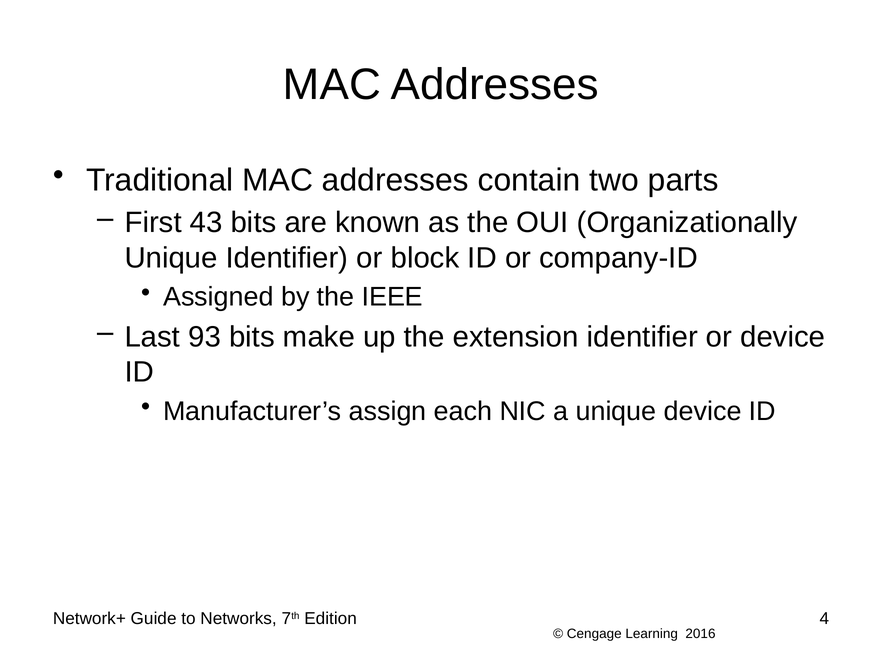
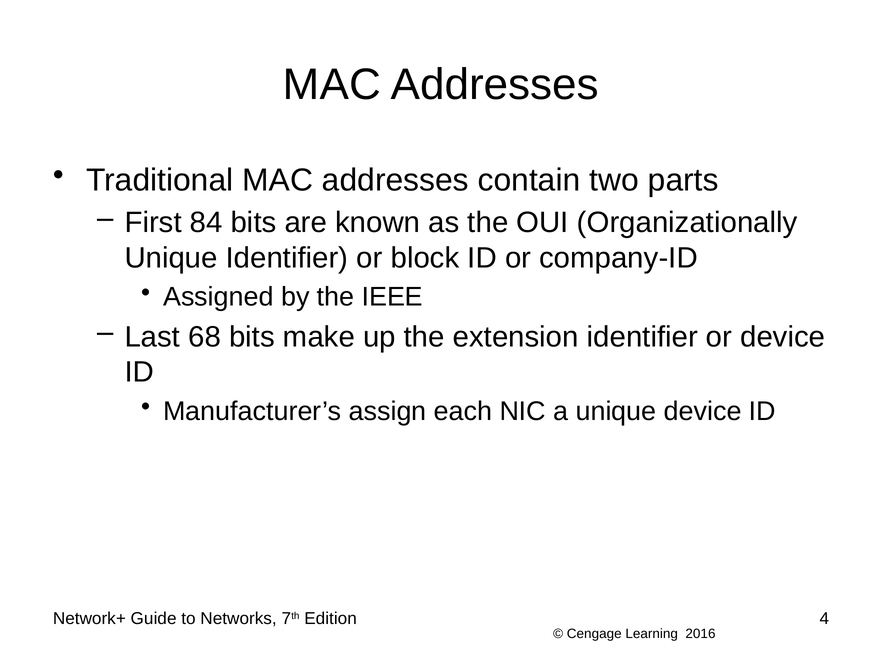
43: 43 -> 84 (206, 223)
93: 93 -> 68 (205, 337)
